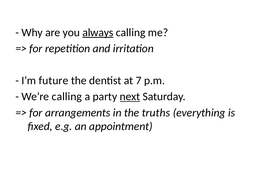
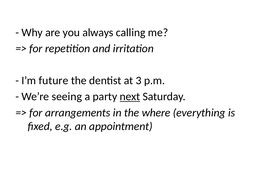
always underline: present -> none (98, 32)
7: 7 -> 3 (139, 80)
We’re calling: calling -> seeing (67, 96)
truths: truths -> where (156, 112)
